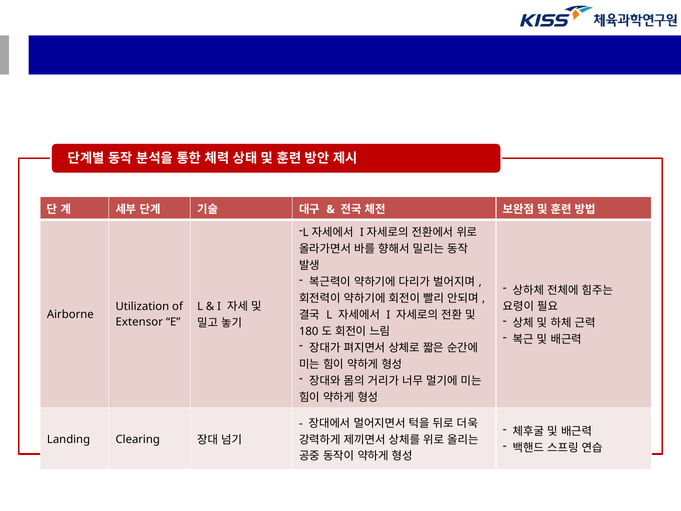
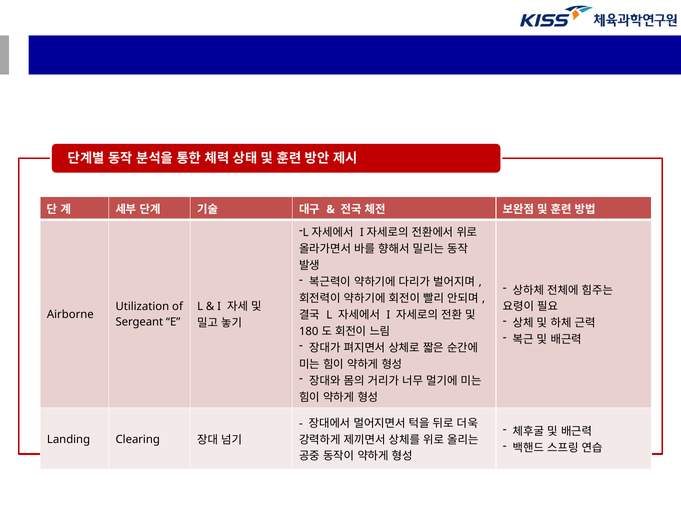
Extensor: Extensor -> Sergeant (139, 322)
